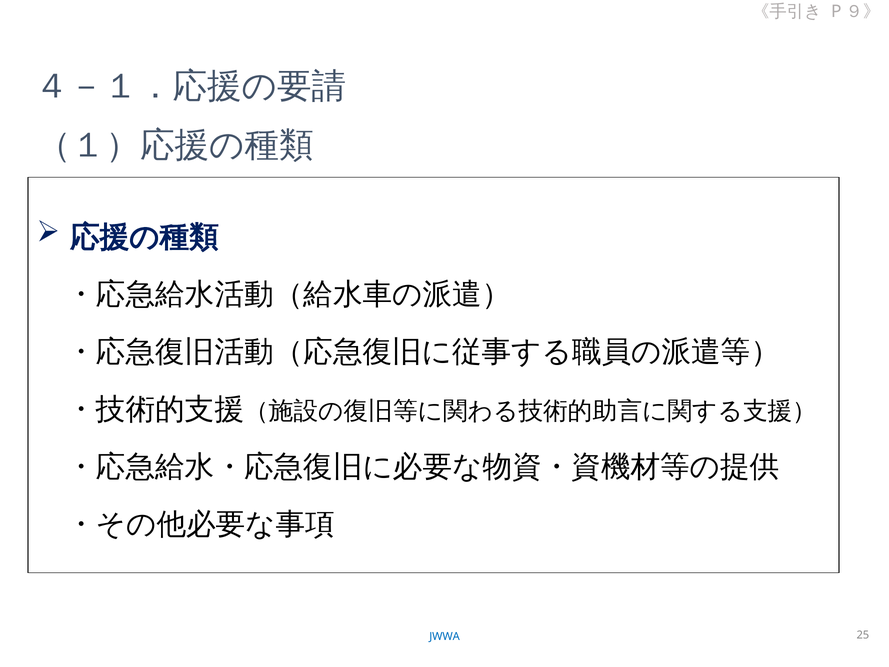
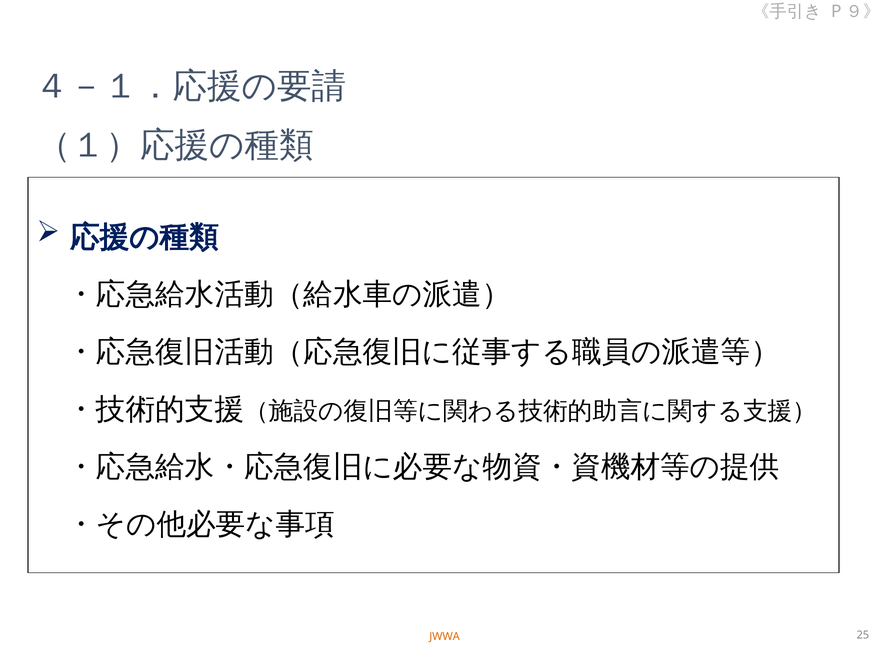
JWWA colour: blue -> orange (445, 636)
